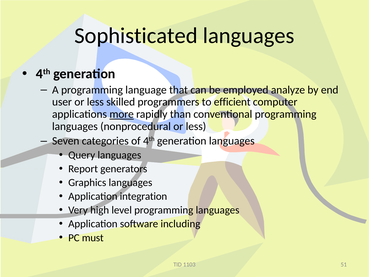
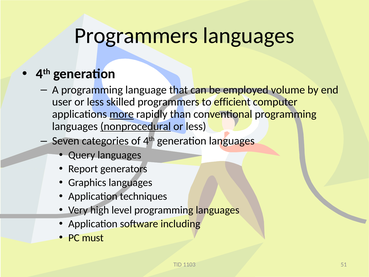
Sophisticated: Sophisticated -> Programmers (136, 36)
analyze: analyze -> volume (288, 90)
nonprocedural underline: none -> present (136, 126)
integration: integration -> techniques (143, 196)
